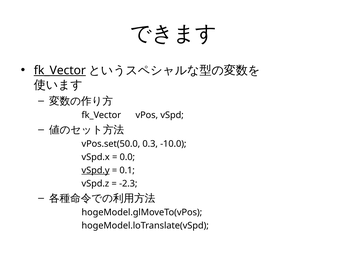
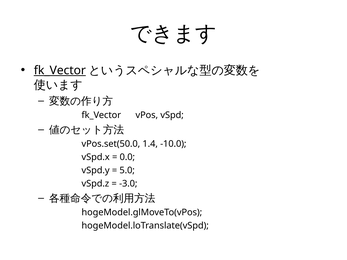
0.3: 0.3 -> 1.4 (150, 144)
vSpd.y underline: present -> none (96, 171)
0.1: 0.1 -> 5.0 (127, 171)
-2.3: -2.3 -> -3.0 (128, 184)
